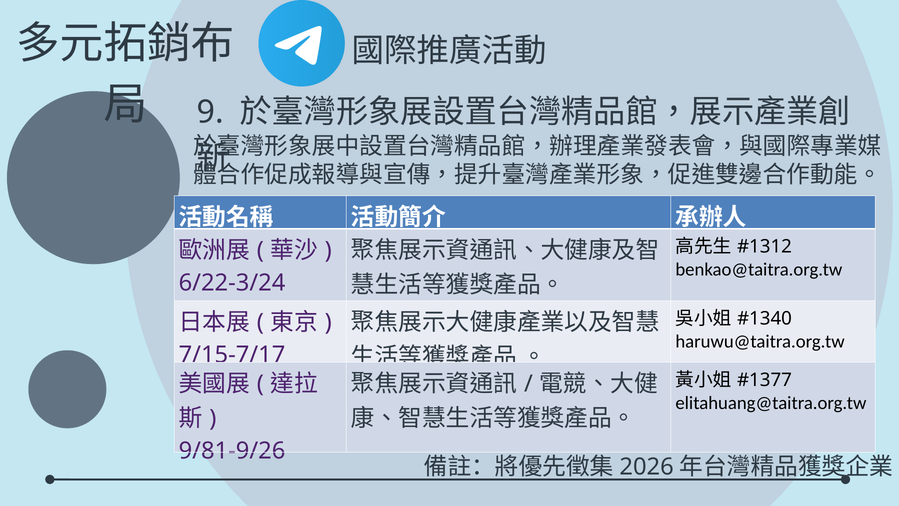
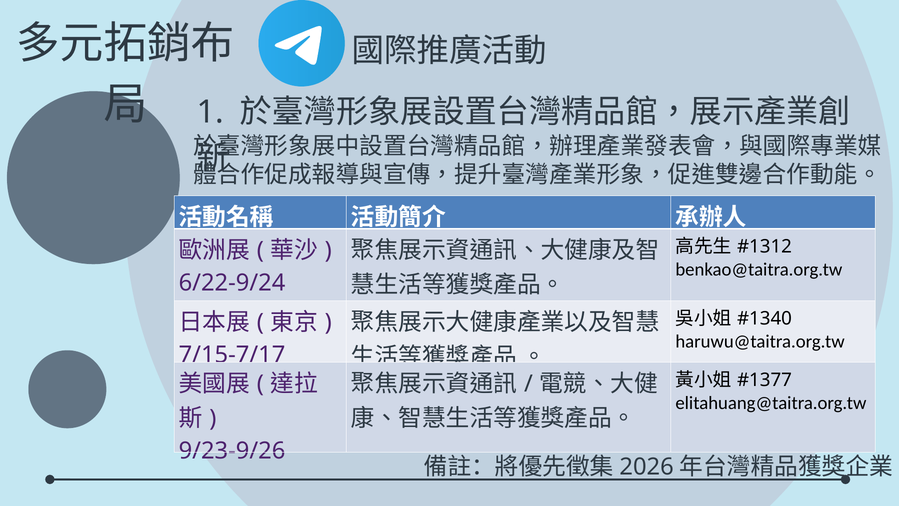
9: 9 -> 1 (210, 112)
6/22-3/24: 6/22-3/24 -> 6/22-9/24 (232, 283)
9/81-9/26: 9/81-9/26 -> 9/23-9/26 (232, 451)
